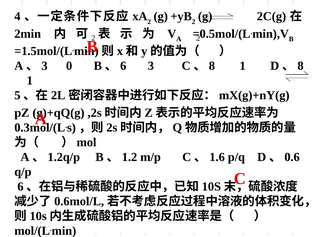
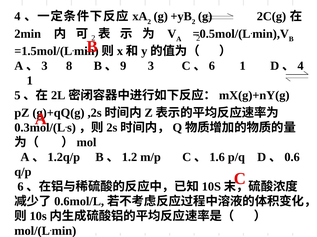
0: 0 -> 8 (69, 66)
6: 6 -> 9 (123, 66)
8: 8 -> 6 (212, 66)
8: 8 -> 4 (301, 66)
